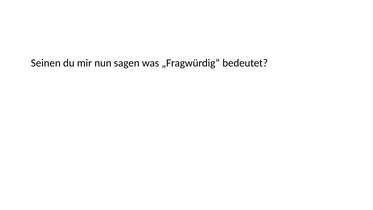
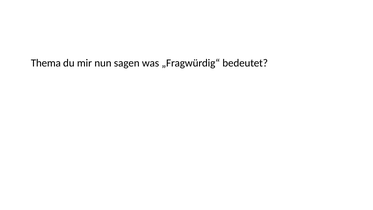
Seinen: Seinen -> Thema (46, 63)
